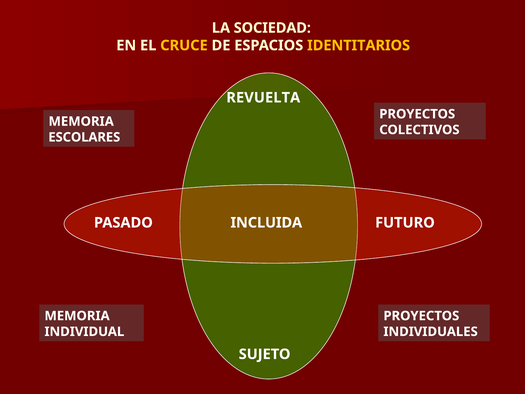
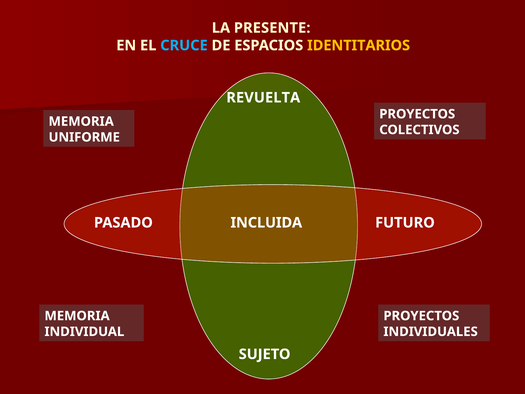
SOCIEDAD: SOCIEDAD -> PRESENTE (272, 28)
CRUCE colour: yellow -> light blue (184, 45)
ESCOLARES: ESCOLARES -> UNIFORME (84, 137)
